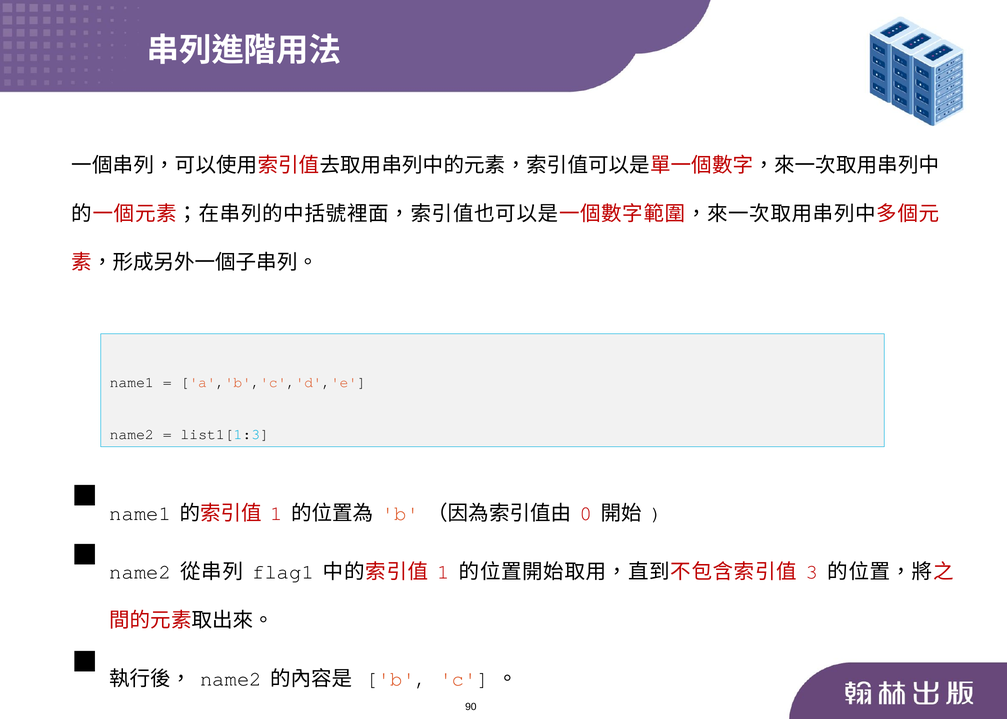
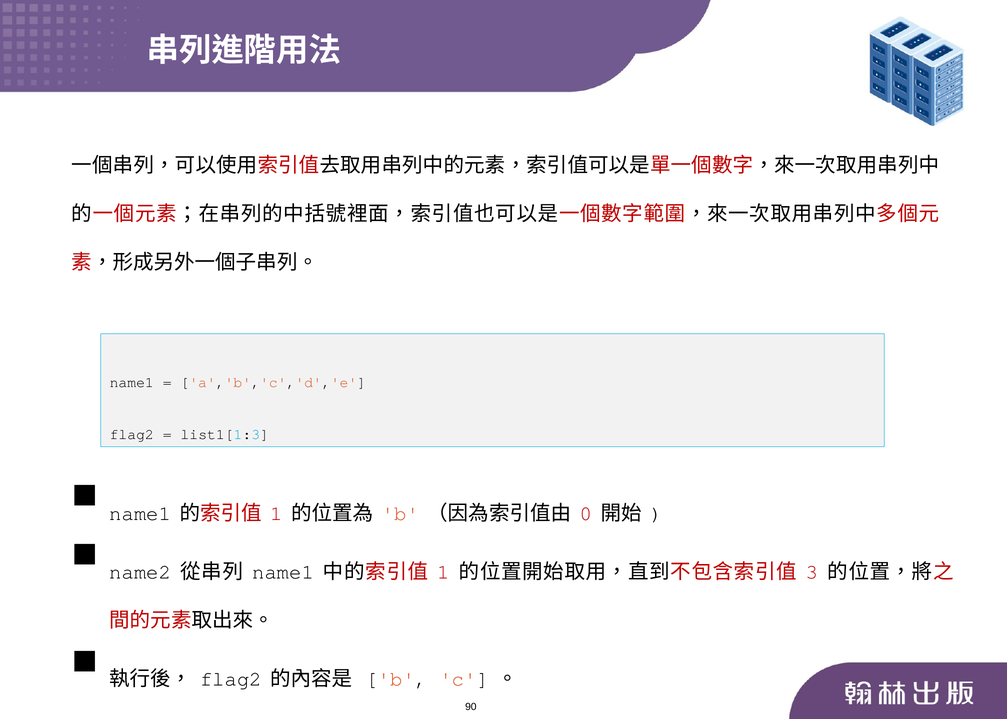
name2: name2 -> flag2 (132, 435)
flag1: flag1 -> name1 (283, 572)
name2: name2 -> flag2 (231, 679)
